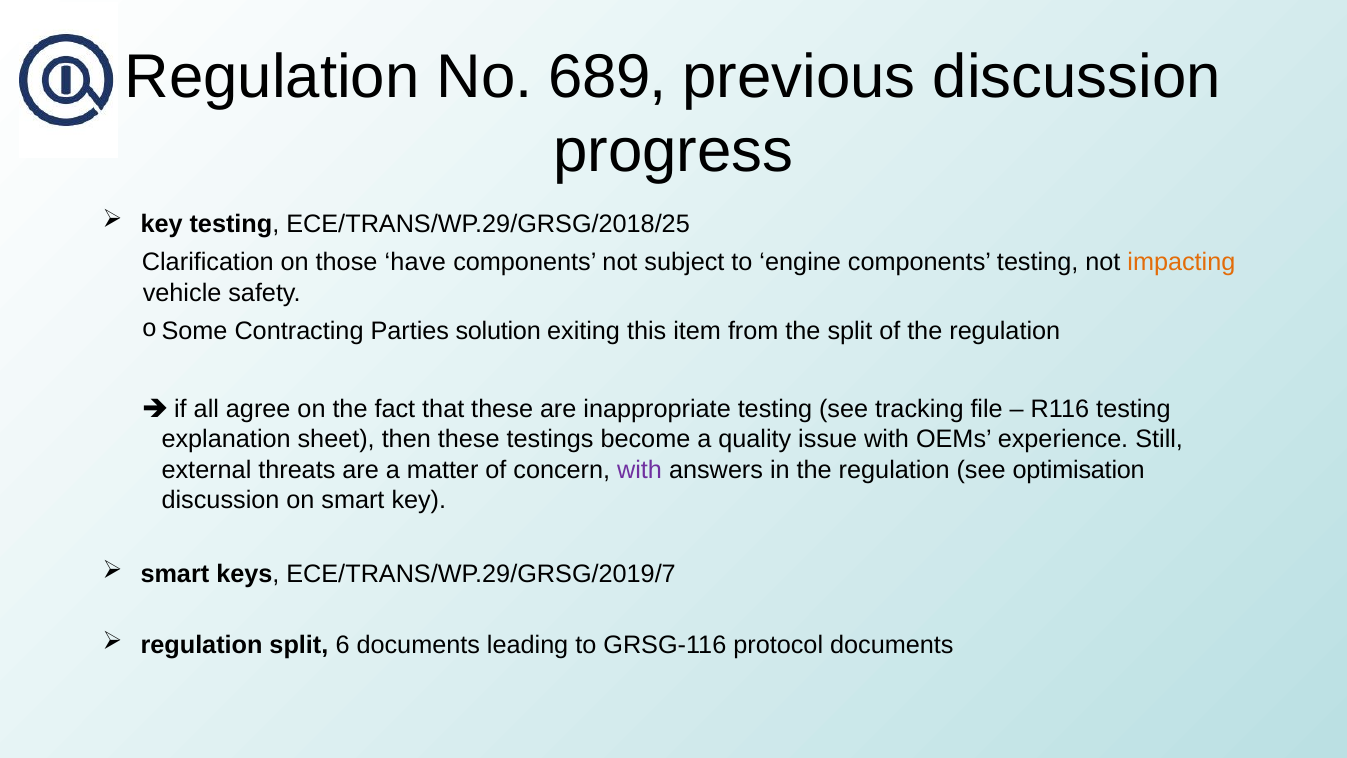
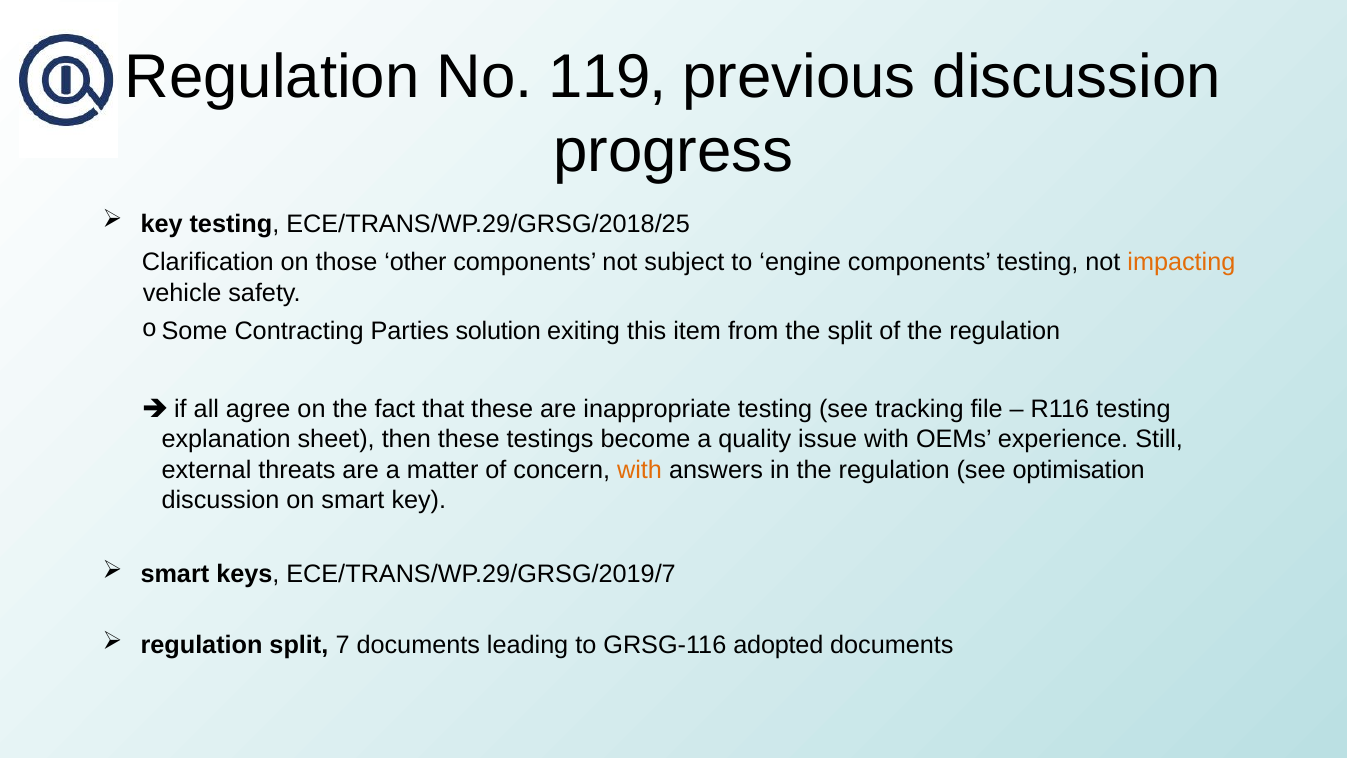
689: 689 -> 119 (608, 77)
have: have -> other (416, 262)
with colour: purple -> orange (640, 470)
6: 6 -> 7 (343, 645)
protocol: protocol -> adopted (778, 645)
